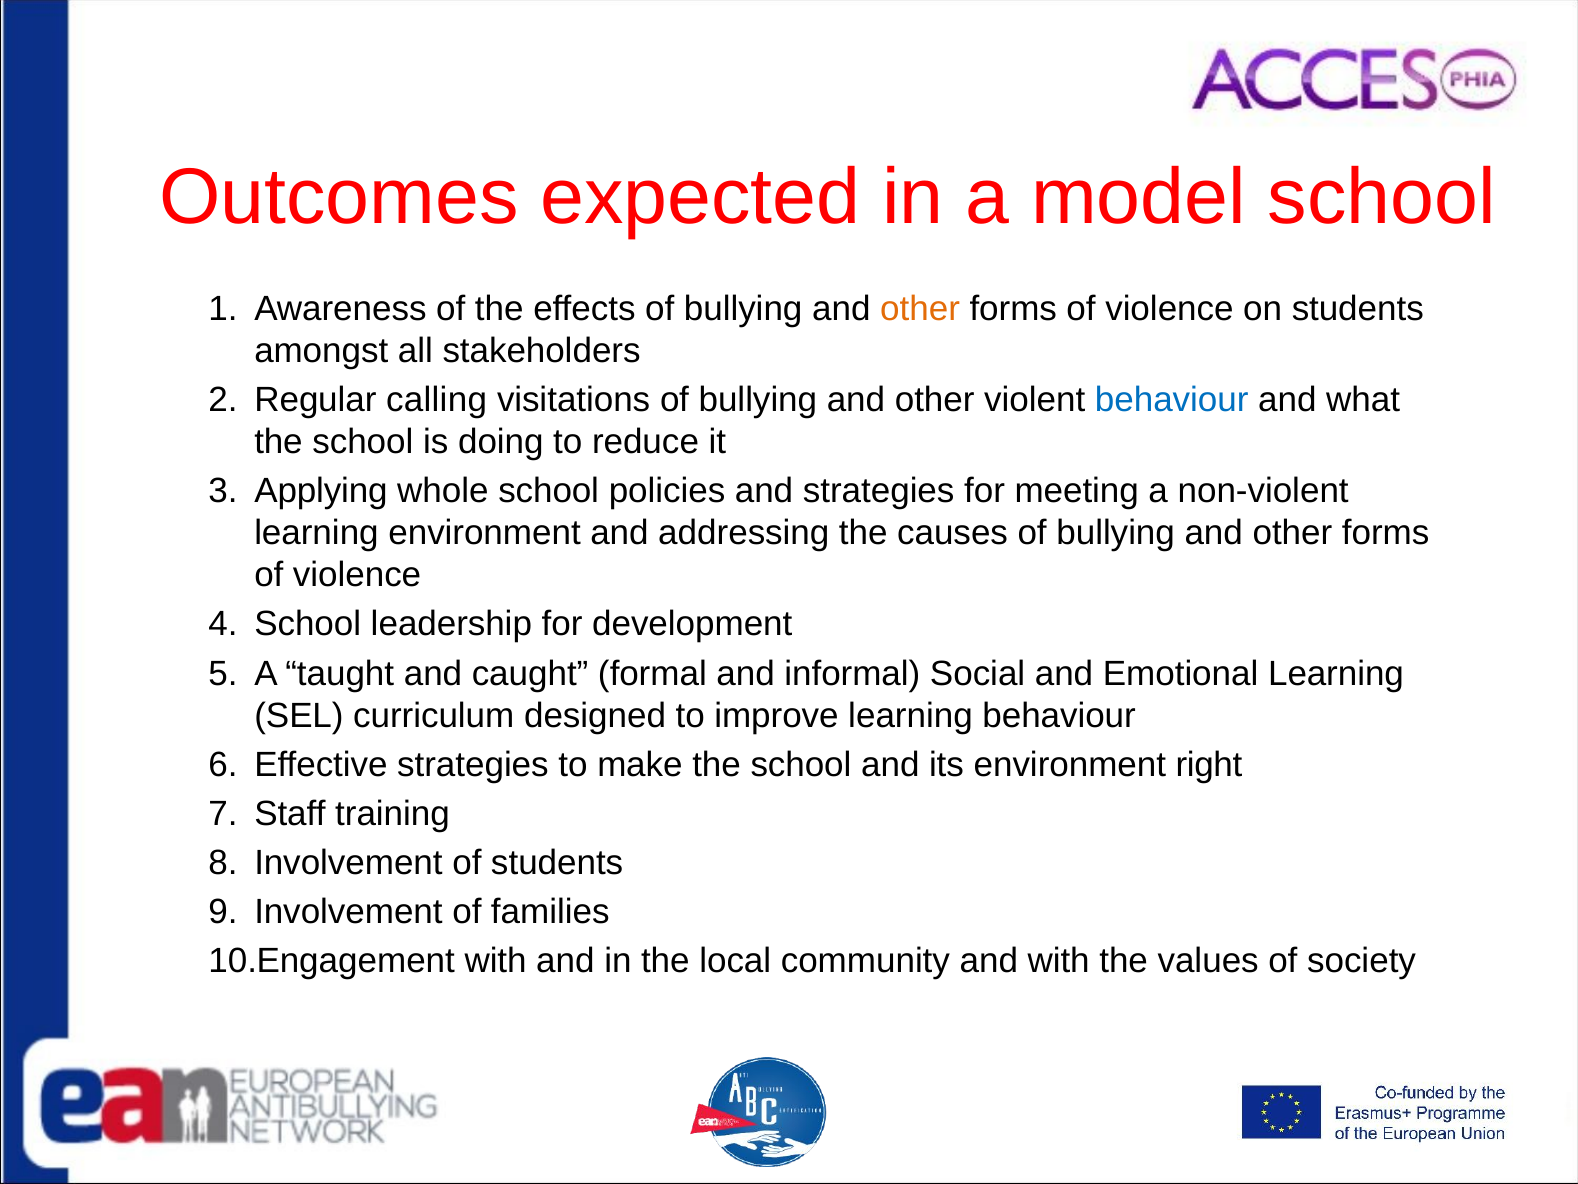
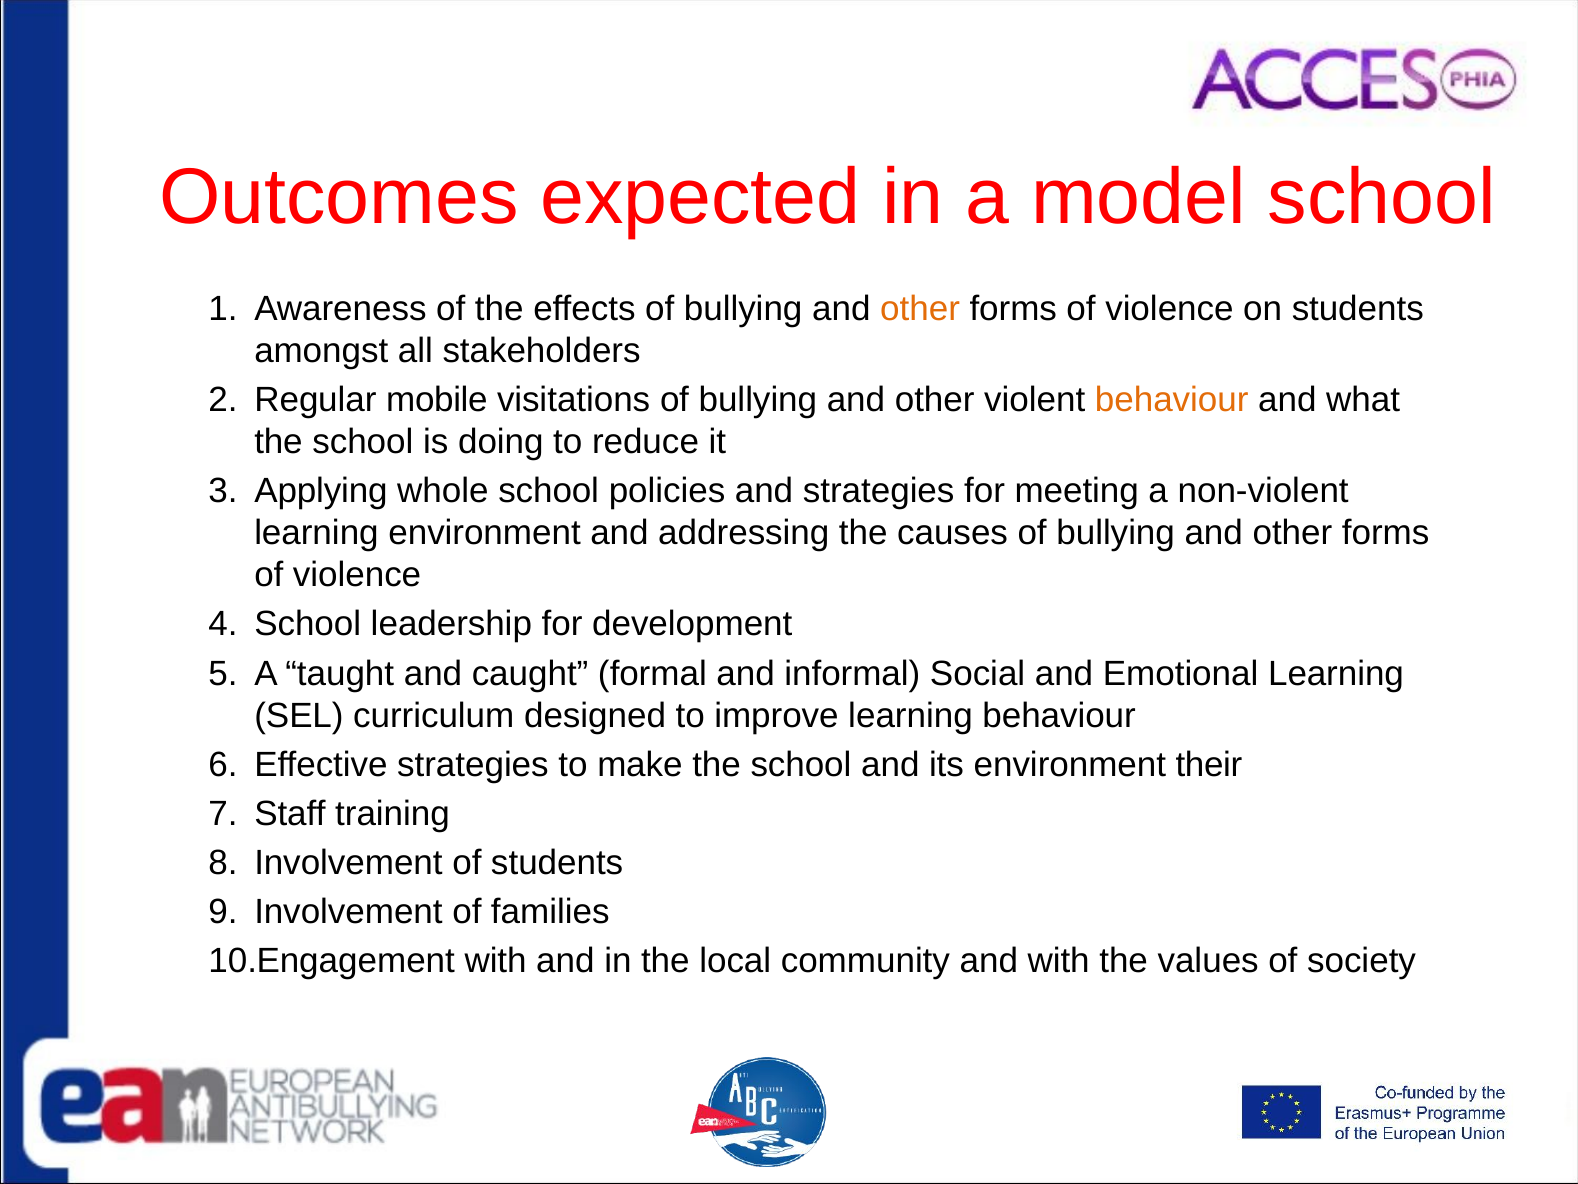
calling: calling -> mobile (437, 400)
behaviour colour: blue -> orange (1172, 400)
right: right -> their (1209, 764)
